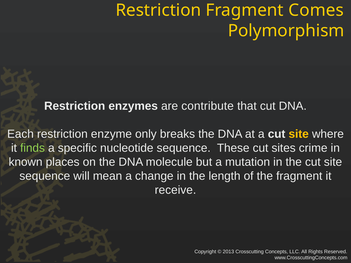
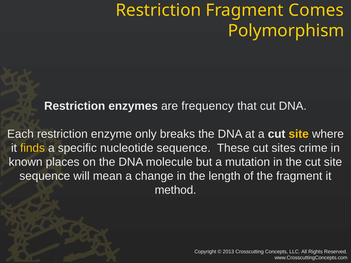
contribute: contribute -> frequency (208, 106)
finds colour: light green -> yellow (32, 148)
receive: receive -> method (176, 190)
